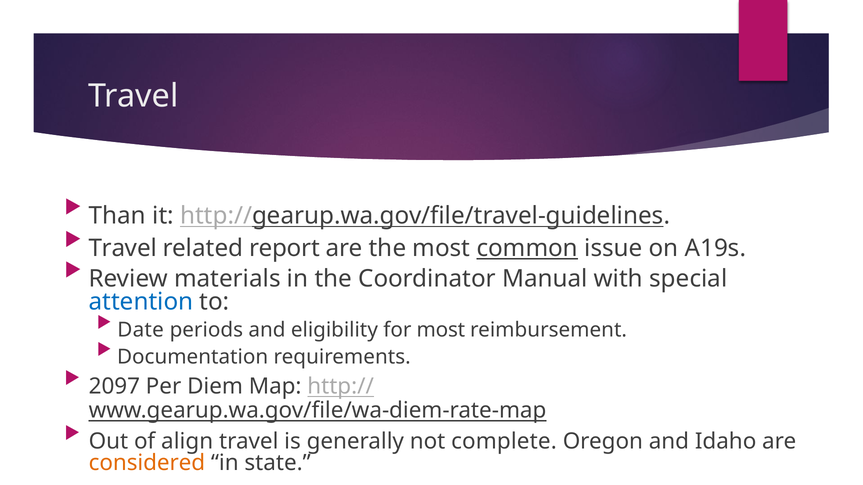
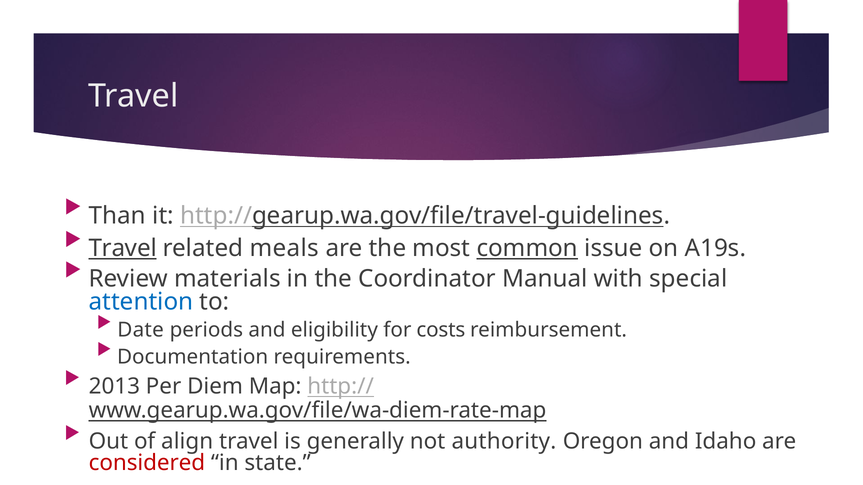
Travel underline: none -> present (123, 248)
report: report -> meals (284, 248)
for most: most -> costs (441, 330)
2097: 2097 -> 2013 (114, 387)
complete: complete -> authority (504, 442)
considered colour: orange -> red (147, 463)
